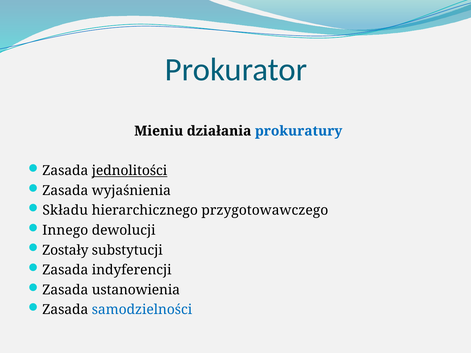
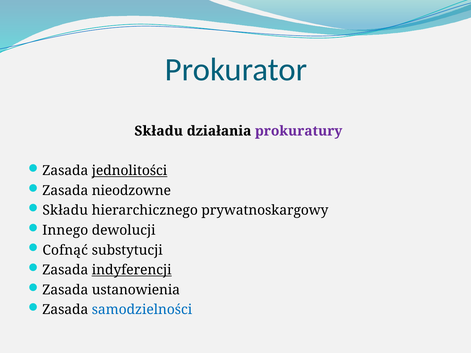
Mieniu: Mieniu -> Składu (159, 131)
prokuratury colour: blue -> purple (299, 131)
wyjaśnienia: wyjaśnienia -> nieodzowne (131, 191)
przygotowawczego: przygotowawczego -> prywatnoskargowy (265, 211)
Zostały: Zostały -> Cofnąć (65, 250)
indyferencji underline: none -> present (132, 270)
